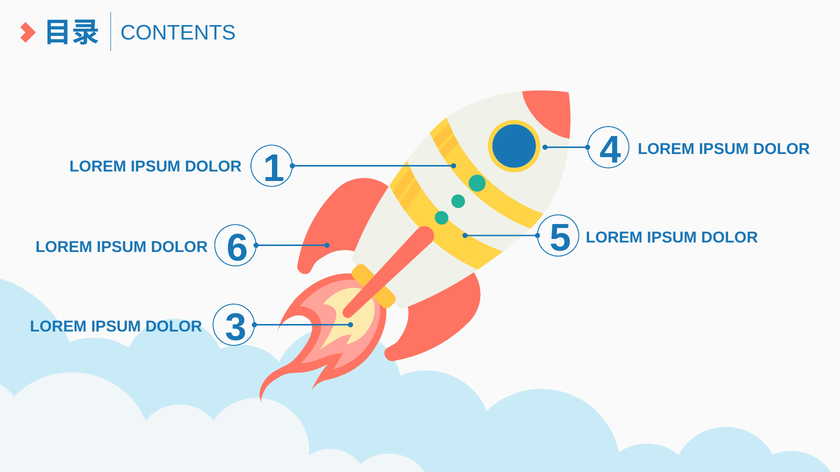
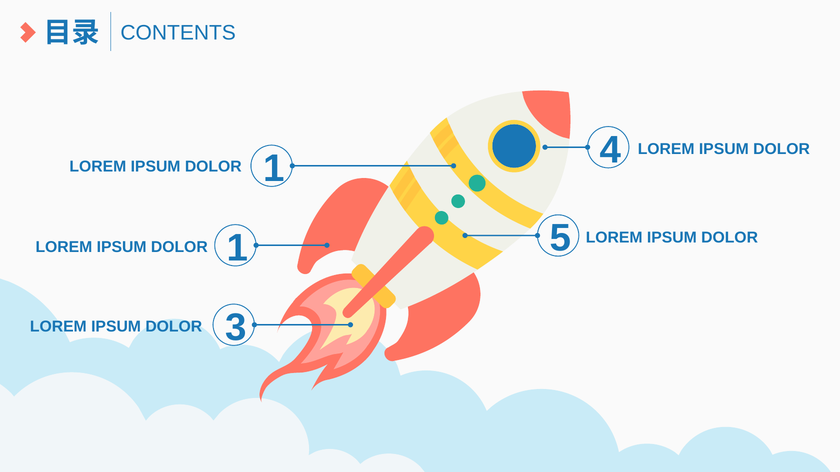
DOLOR 6: 6 -> 1 (238, 248)
